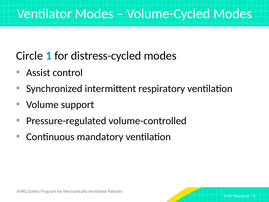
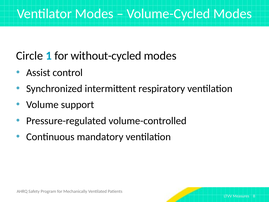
distress-cycled: distress-cycled -> without-cycled (106, 56)
